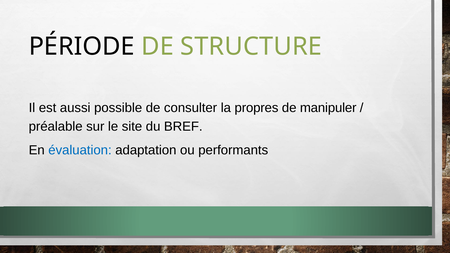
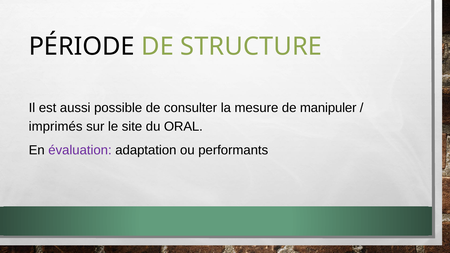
propres: propres -> mesure (256, 108)
préalable: préalable -> imprimés (56, 127)
BREF: BREF -> ORAL (183, 127)
évaluation colour: blue -> purple (80, 150)
